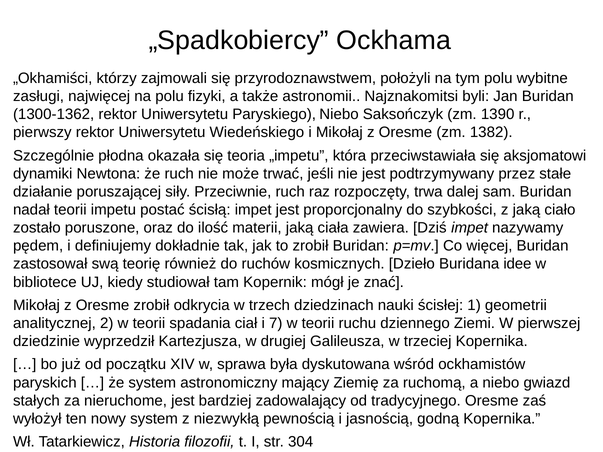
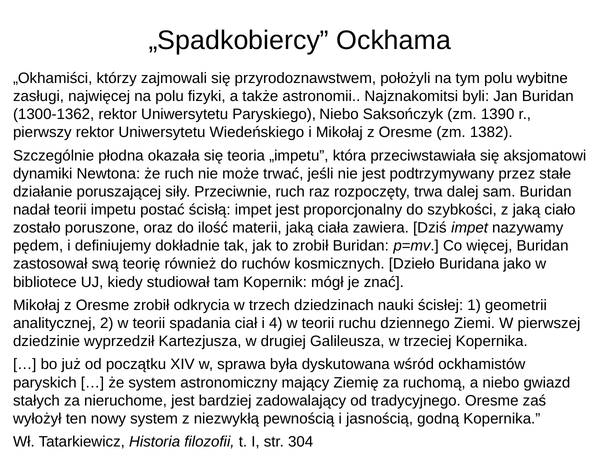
idee: idee -> jako (517, 264)
7: 7 -> 4 (276, 323)
